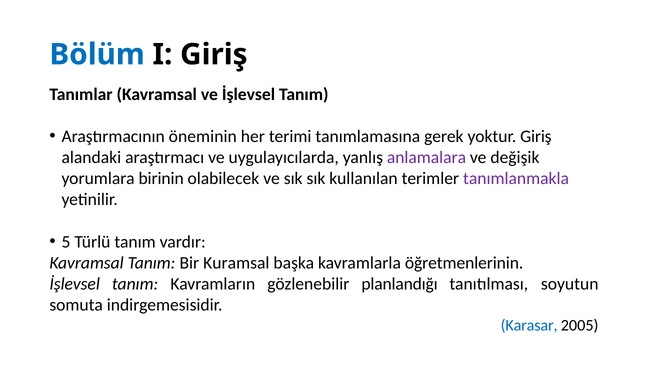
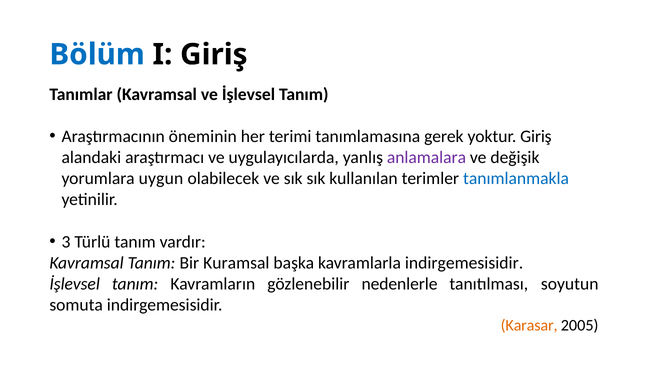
birinin: birinin -> uygun (161, 178)
tanımlanmakla colour: purple -> blue (516, 178)
5: 5 -> 3 (66, 241)
kavramlarla öğretmenlerinin: öğretmenlerinin -> indirgemesisidir (464, 263)
planlandığı: planlandığı -> nedenlerle (399, 284)
Karasar colour: blue -> orange (529, 325)
